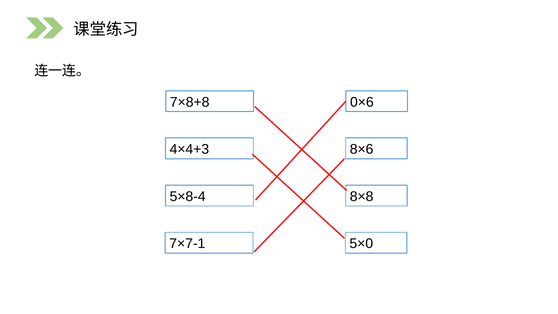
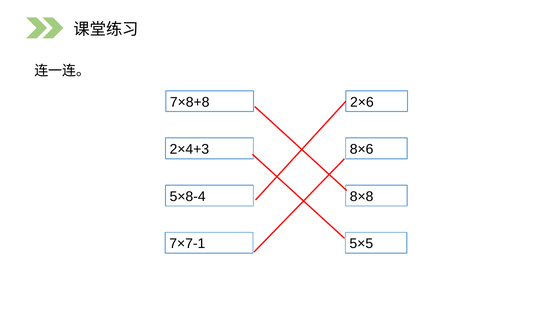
0×6: 0×6 -> 2×6 (362, 102)
4×4+3: 4×4+3 -> 2×4+3 (189, 149)
5×0: 5×0 -> 5×5 (361, 244)
